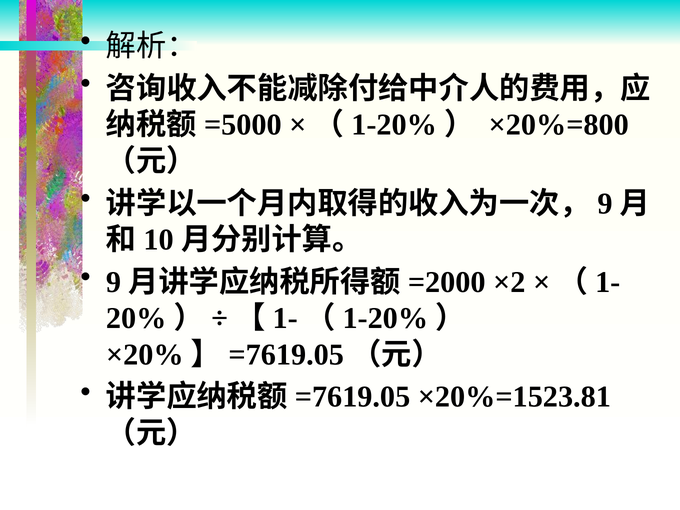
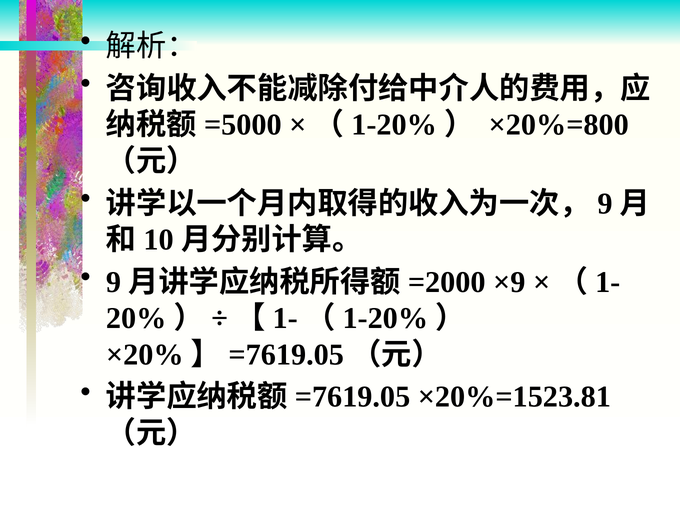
×2: ×2 -> ×9 (509, 282)
